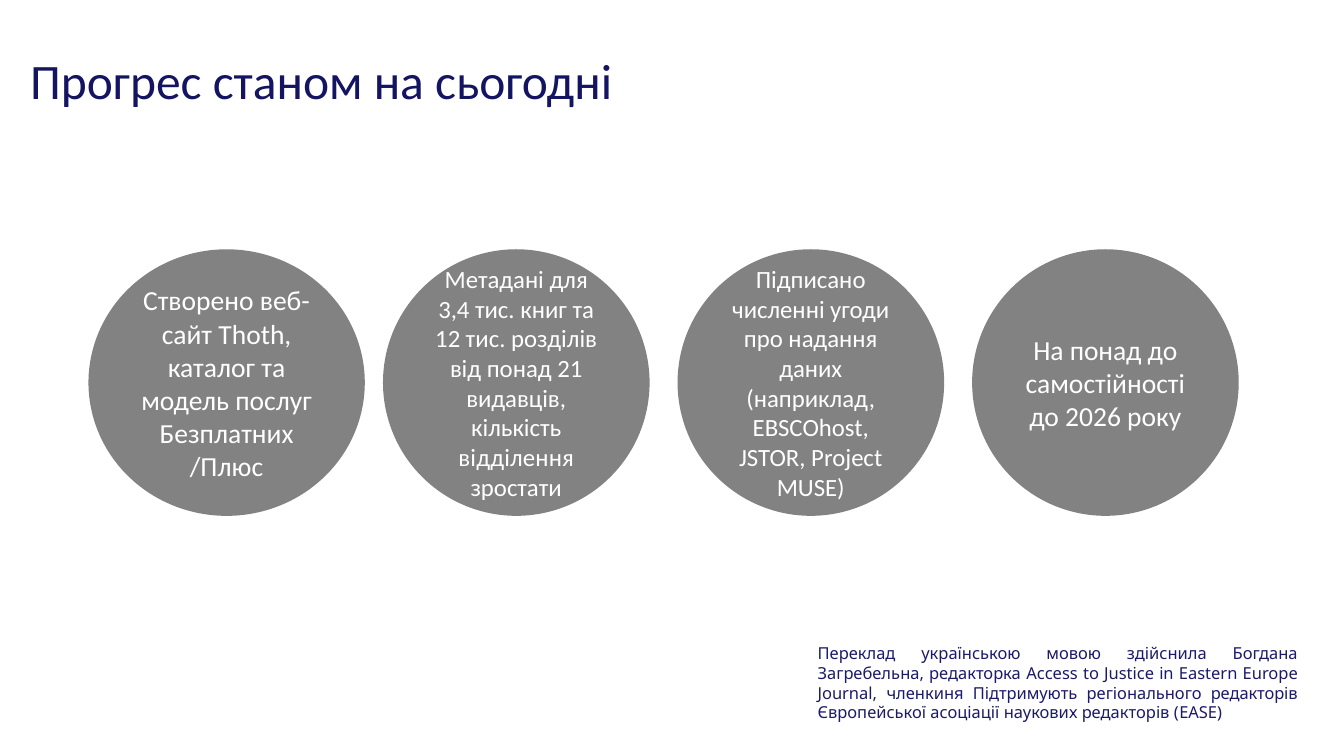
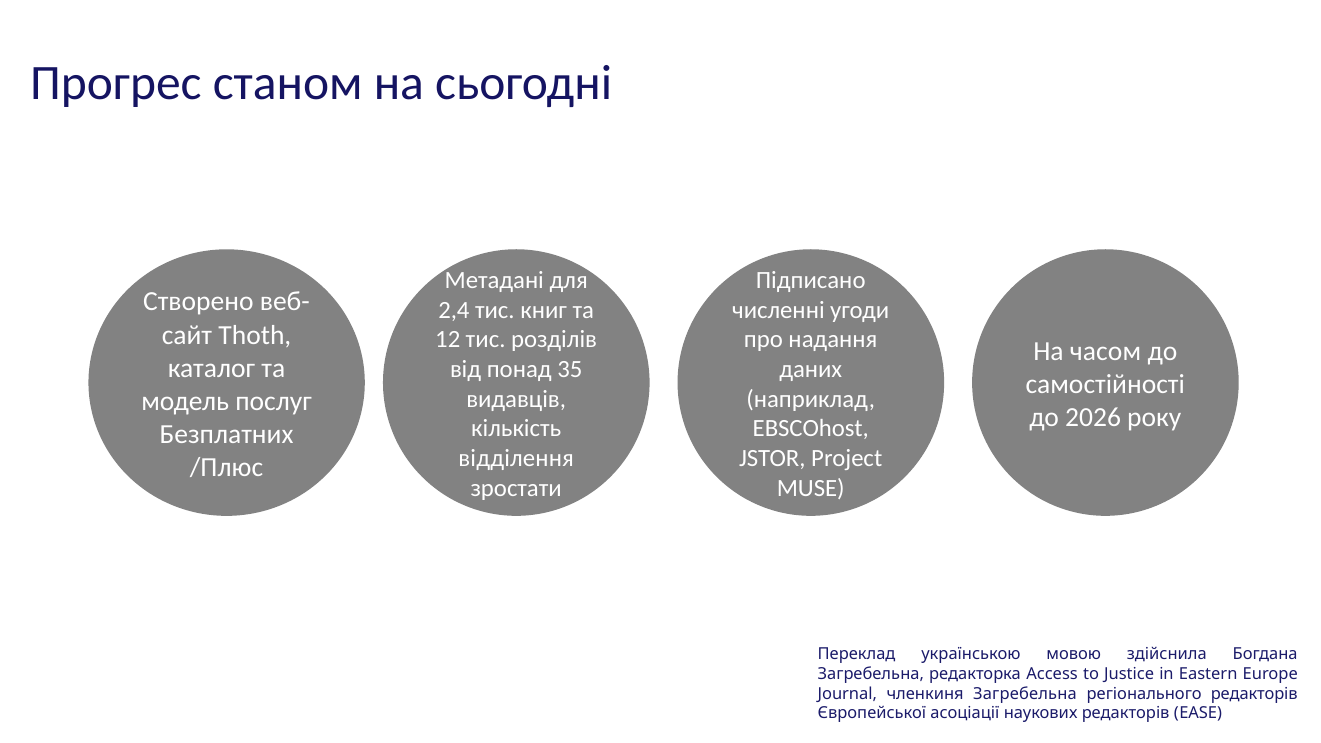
3,4: 3,4 -> 2,4 (454, 310)
На понад: понад -> часом (1106, 351)
21: 21 -> 35 (570, 369)
членкиня Підтримують: Підтримують -> Загребельна (1025, 694)
